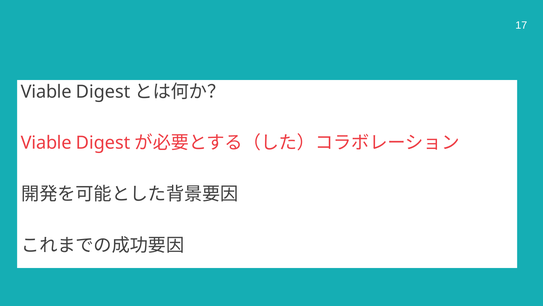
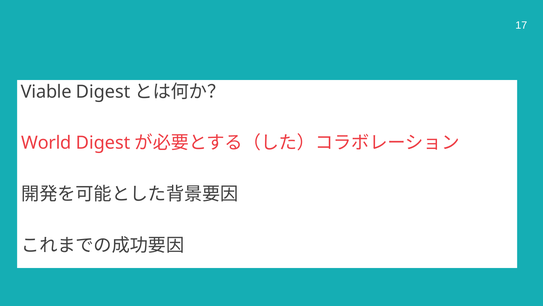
Viable: Viable -> World (46, 143)
